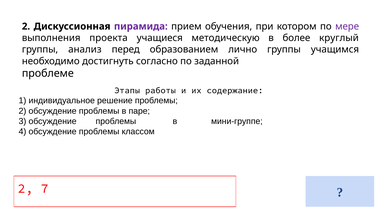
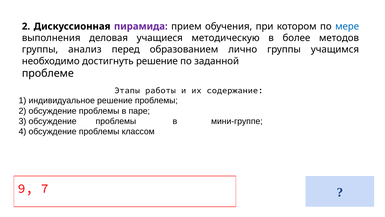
мере colour: purple -> blue (347, 26)
проекта: проекта -> деловая (109, 38)
круглый: круглый -> методов (339, 38)
достигнуть согласно: согласно -> решение (157, 61)
2: 2 -> 9 (25, 188)
